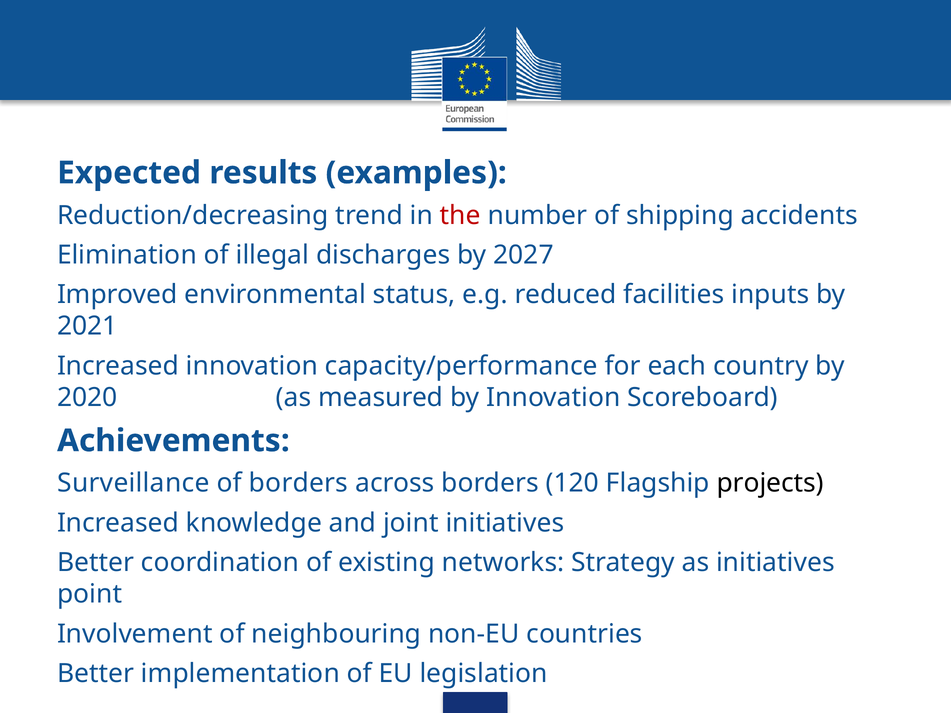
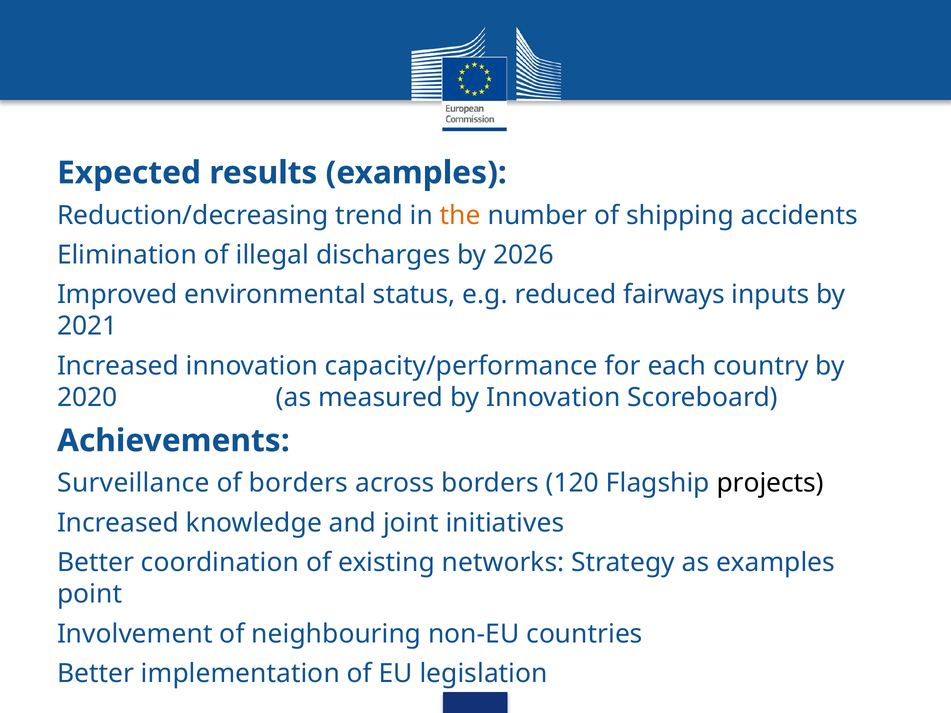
the colour: red -> orange (460, 215)
2027: 2027 -> 2026 (523, 255)
facilities: facilities -> fairways (674, 295)
as initiatives: initiatives -> examples (775, 563)
